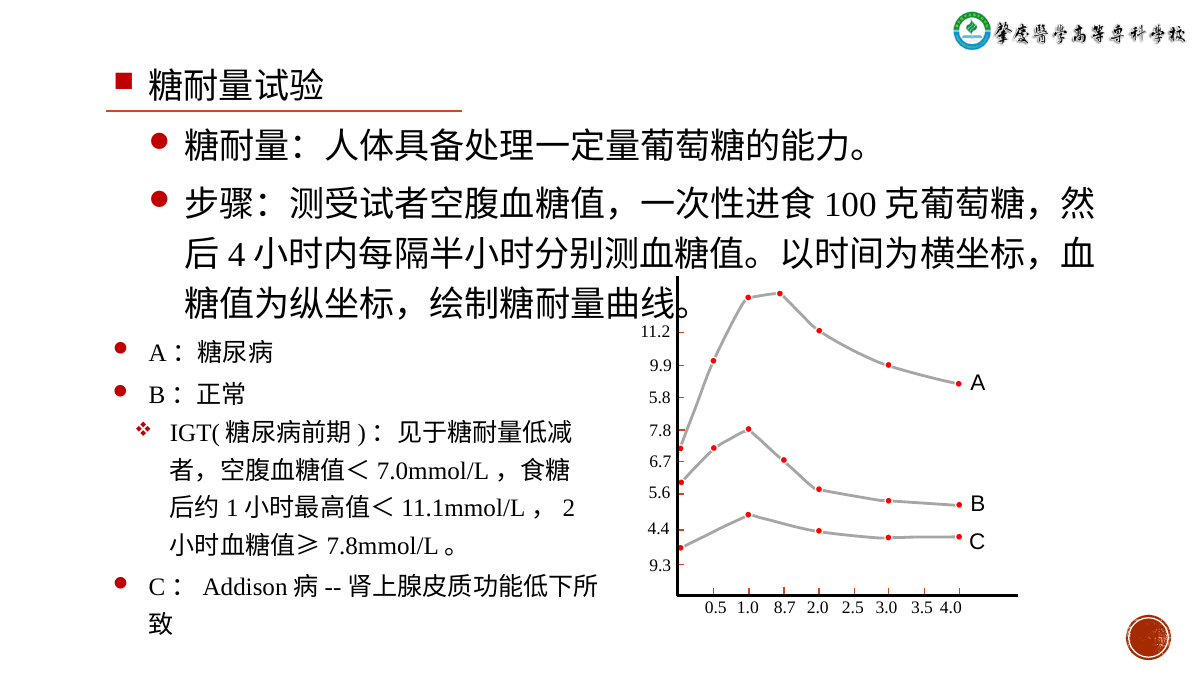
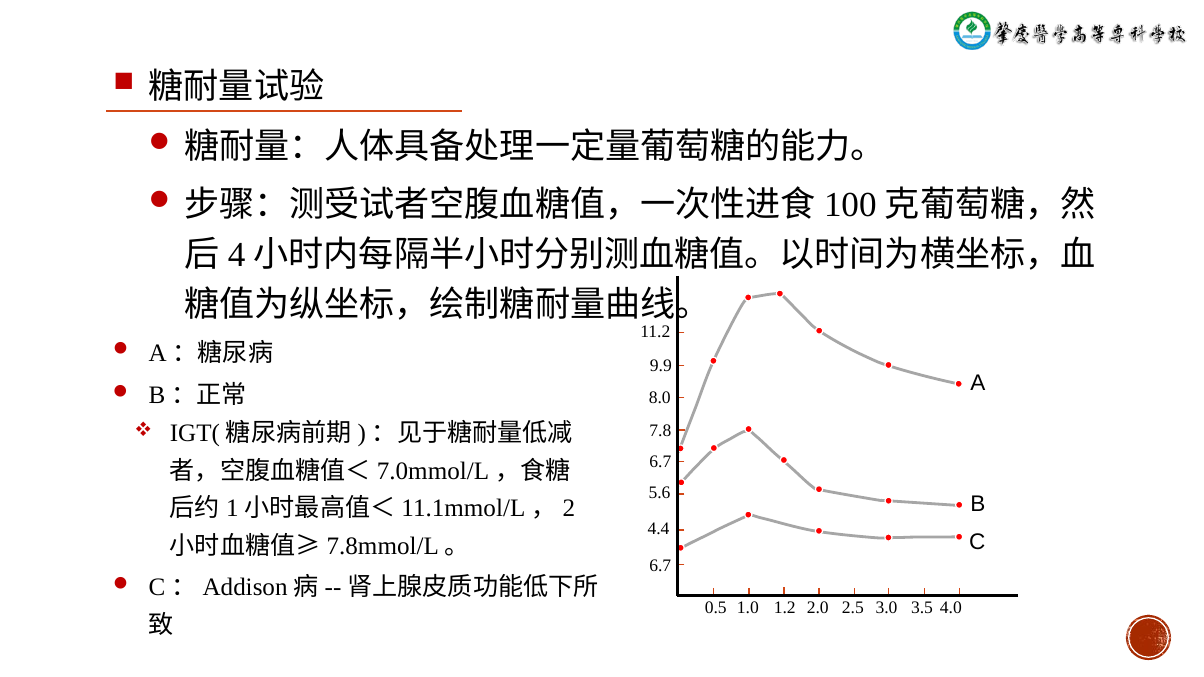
5.8: 5.8 -> 8.0 (660, 398)
9.3: 9.3 -> 6.7 (660, 566)
8.7: 8.7 -> 1.2 (785, 608)
